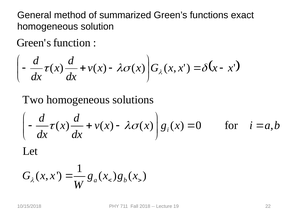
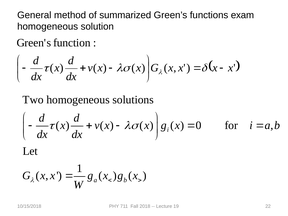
exact: exact -> exam (242, 15)
